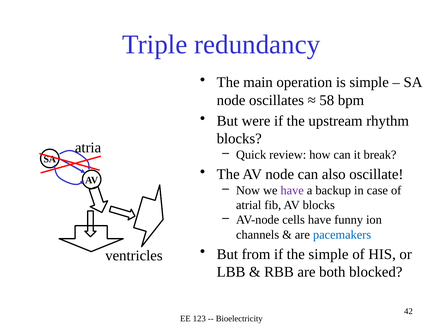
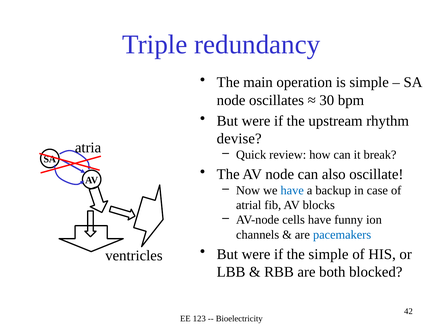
58: 58 -> 30 (327, 100)
blocks: blocks -> devise (239, 138)
have colour: purple -> blue (292, 190)
from: from -> were (256, 254)
